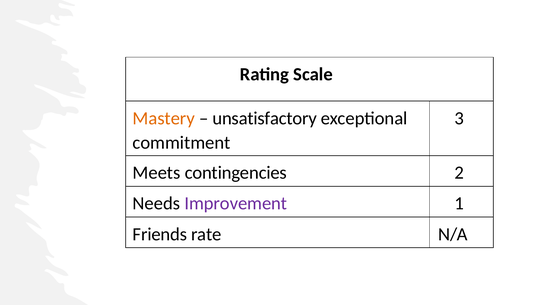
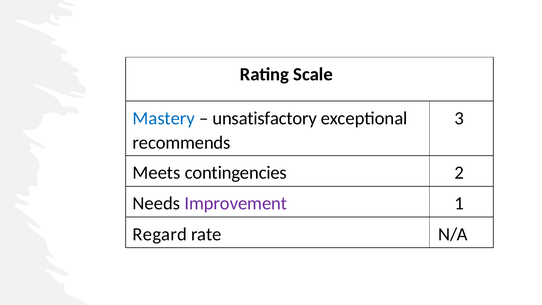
Mastery colour: orange -> blue (164, 118)
commitment: commitment -> recommends (182, 142)
Friends: Friends -> Regard (160, 234)
